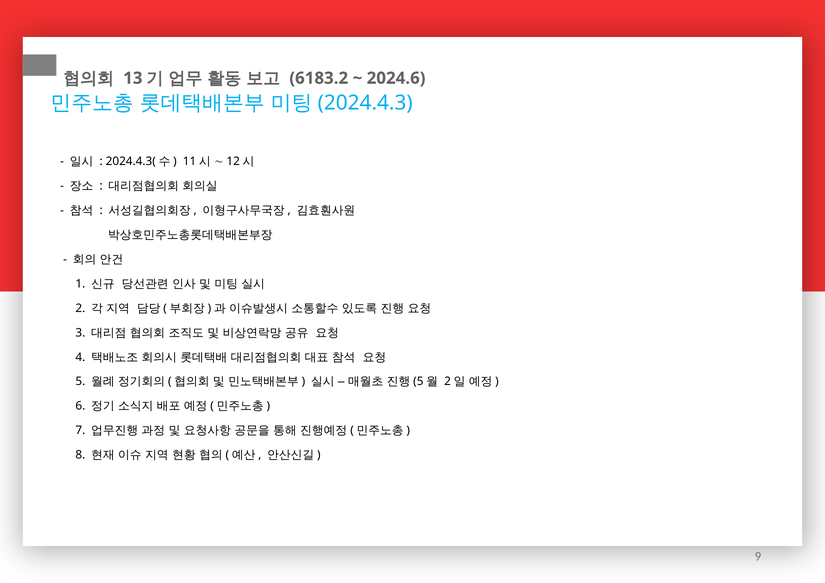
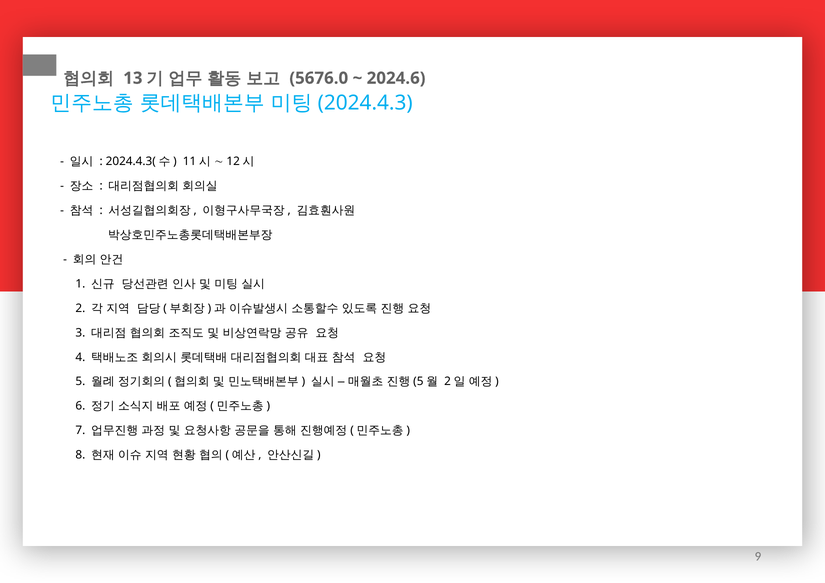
6183.2: 6183.2 -> 5676.0 (319, 78)
